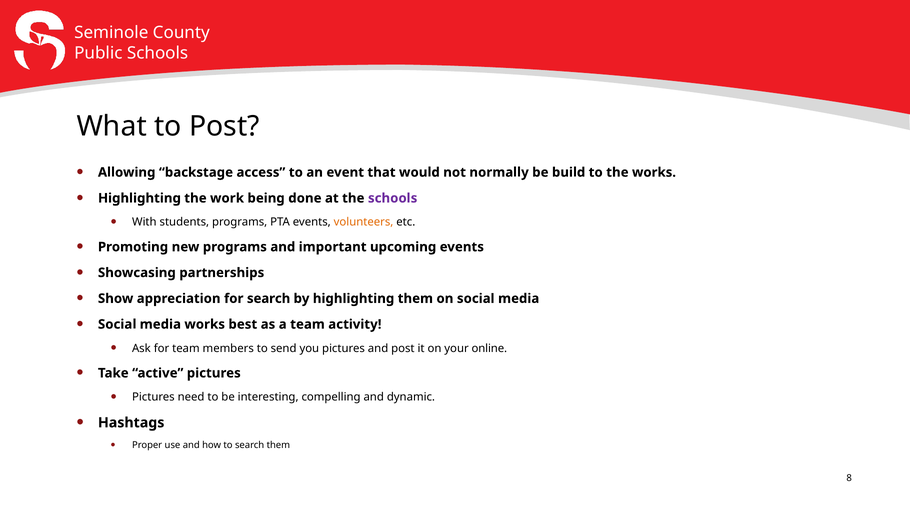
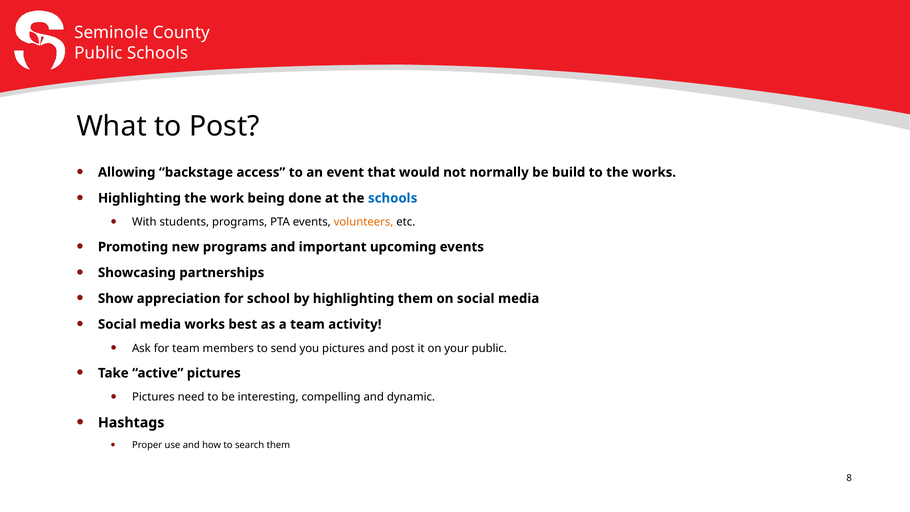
schools colour: purple -> blue (393, 198)
for search: search -> school (269, 298)
your online: online -> public (489, 348)
